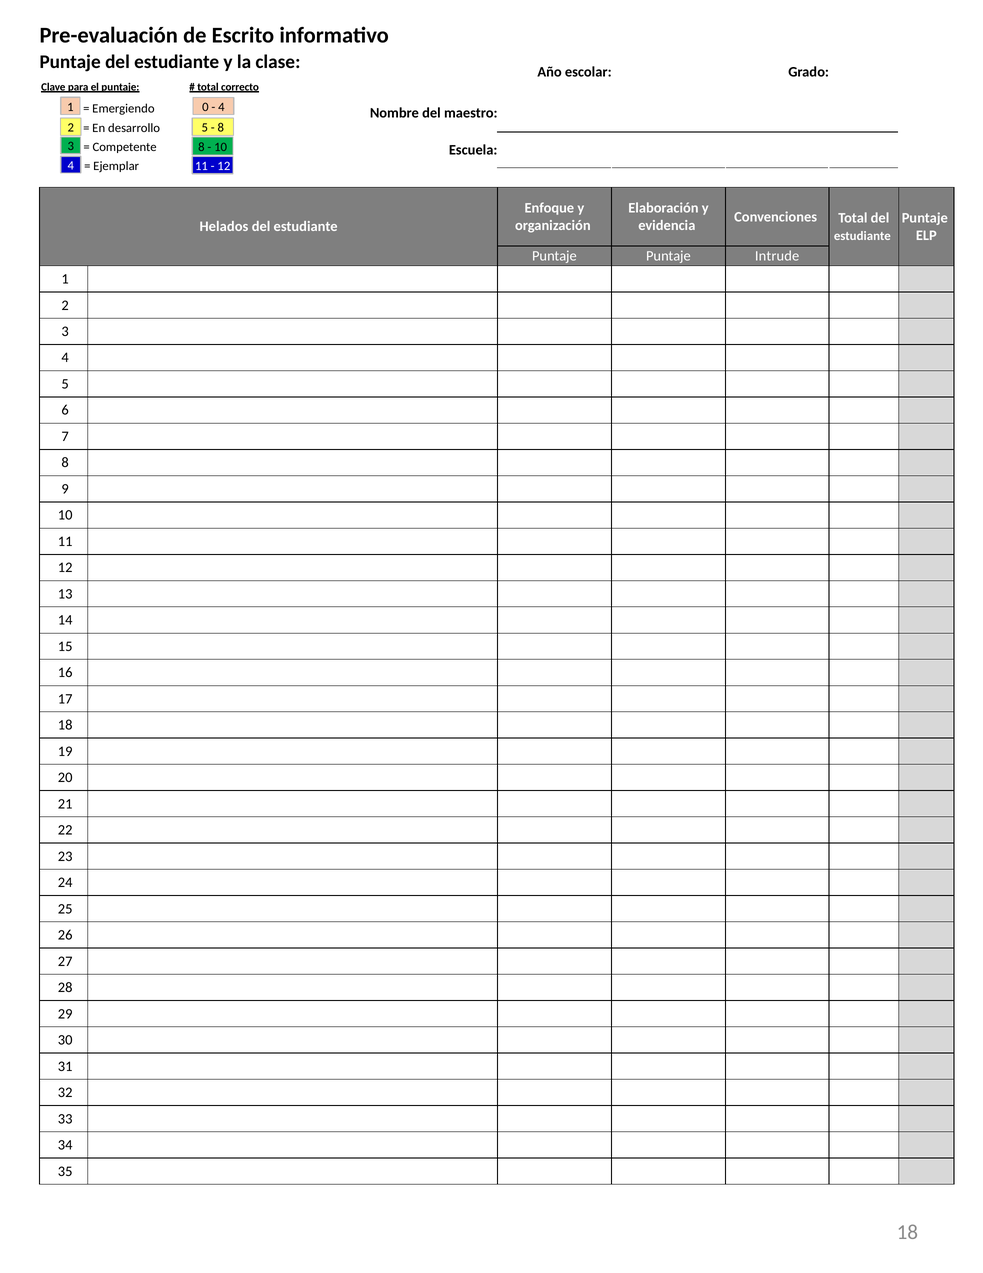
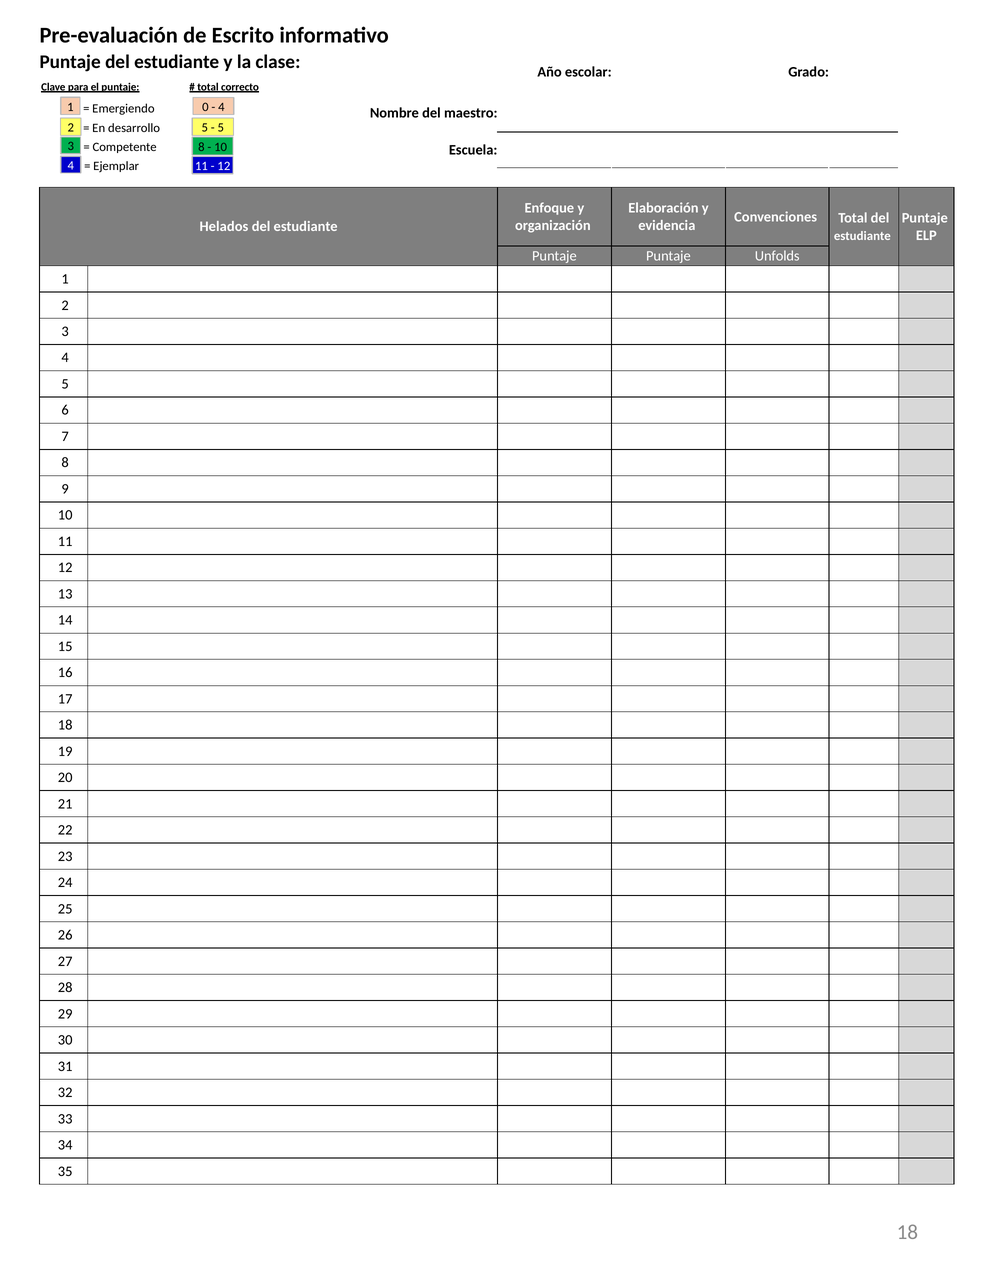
8: 8 -> 5 (221, 128)
Intrude: Intrude -> Unfolds (777, 256)
